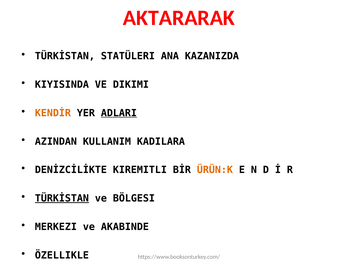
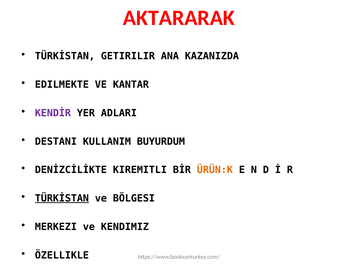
STATÜLERI: STATÜLERI -> GETIRILIR (128, 56)
KIYISINDA: KIYISINDA -> EDILMEKTE (62, 84)
DIKIMI: DIKIMI -> KANTAR (131, 84)
KENDİR colour: orange -> purple (53, 113)
ADLARI underline: present -> none (119, 113)
AZINDAN: AZINDAN -> DESTANI (56, 141)
KADILARA: KADILARA -> BUYURDUM (161, 141)
AKABINDE: AKABINDE -> KENDIMIZ (125, 226)
